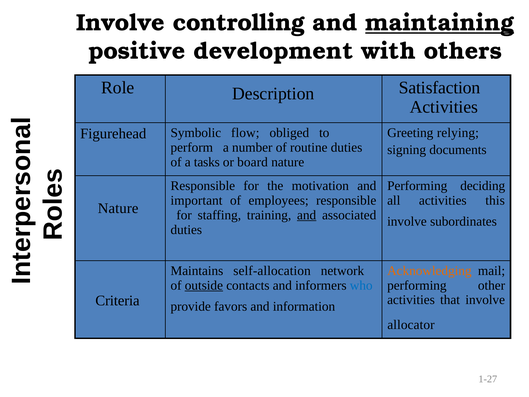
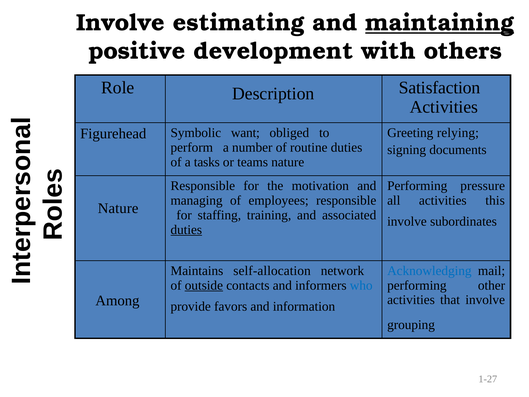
controlling: controlling -> estimating (239, 23)
flow: flow -> want (245, 133)
board: board -> teams (253, 162)
deciding: deciding -> pressure (483, 186)
important: important -> managing (197, 200)
and underline: present -> none (307, 215)
duties underline: none -> present (186, 229)
Acknowledging colour: orange -> blue (429, 270)
Criteria: Criteria -> Among (117, 301)
allocator: allocator -> grouping (411, 325)
